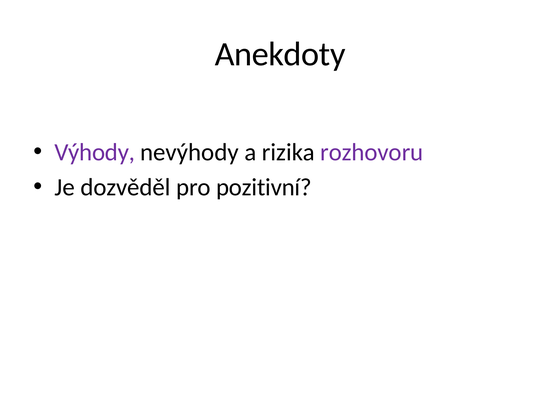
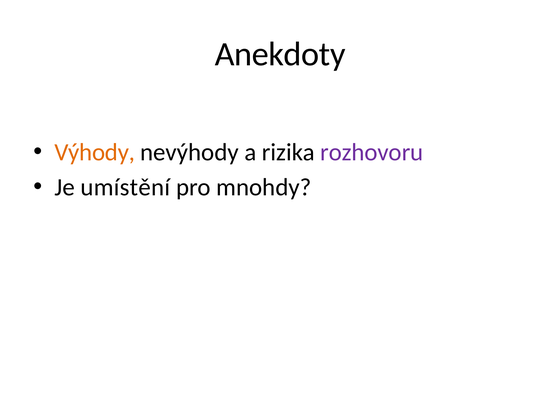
Výhody colour: purple -> orange (95, 152)
dozvěděl: dozvěděl -> umístění (125, 187)
pozitivní: pozitivní -> mnohdy (264, 187)
